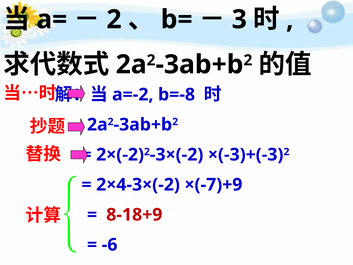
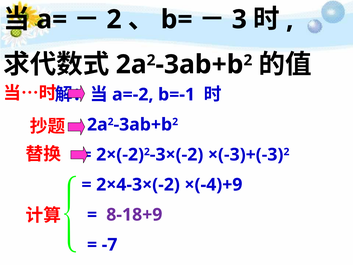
b=-8: b=-8 -> b=-1 (177, 95)
×(-7)+9: ×(-7)+9 -> ×(-4)+9 (213, 185)
8-18+9 colour: red -> purple (134, 215)
-6: -6 -> -7 (110, 245)
